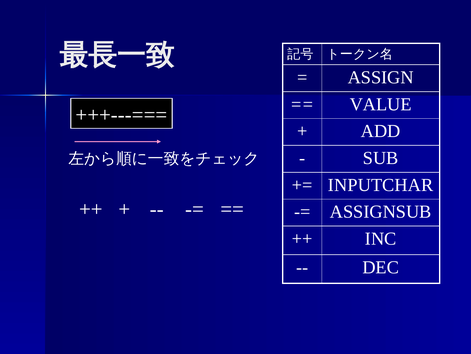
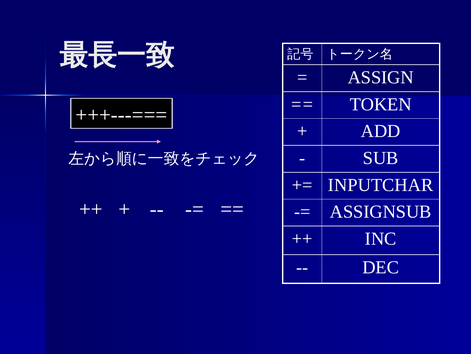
VALUE: VALUE -> TOKEN (381, 104)
